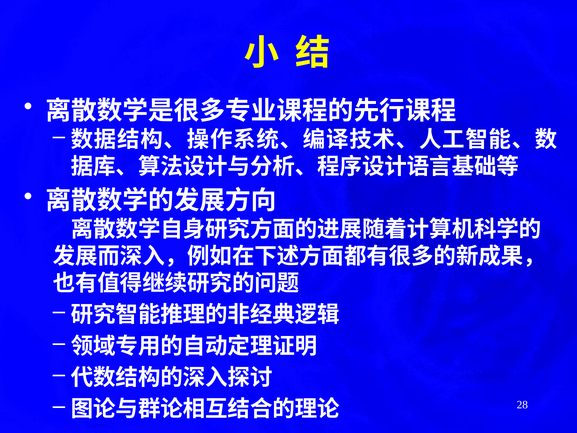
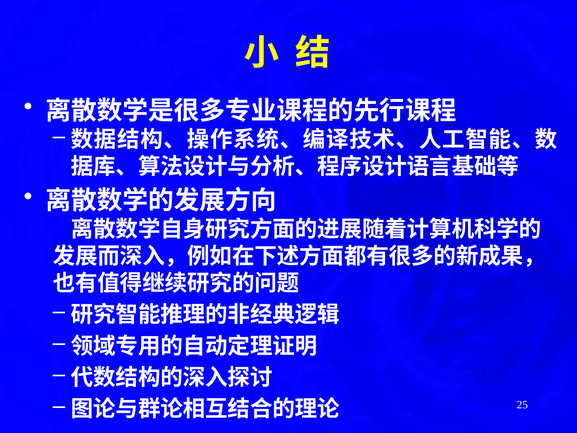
28: 28 -> 25 (522, 405)
